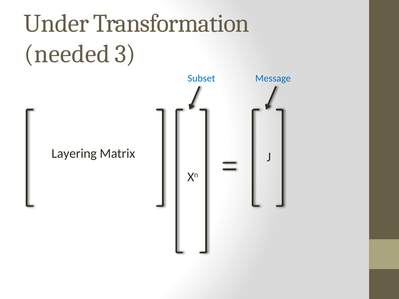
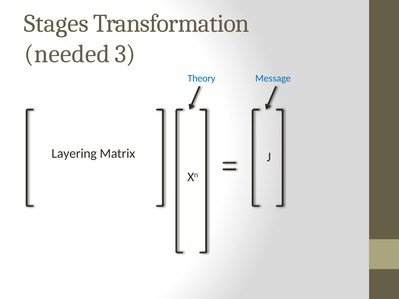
Under: Under -> Stages (56, 23)
Subset: Subset -> Theory (201, 78)
